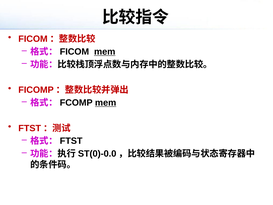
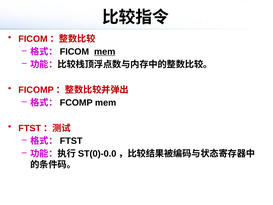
mem underline: present -> none (106, 103)
